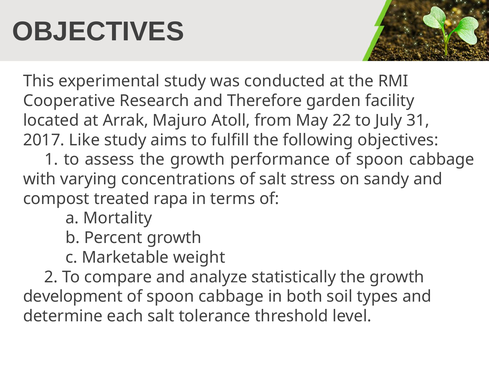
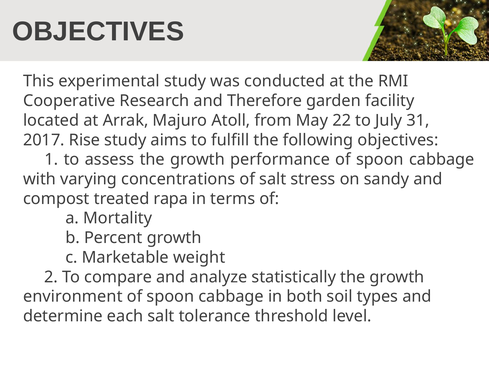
Like: Like -> Rise (85, 140)
development: development -> environment (73, 296)
